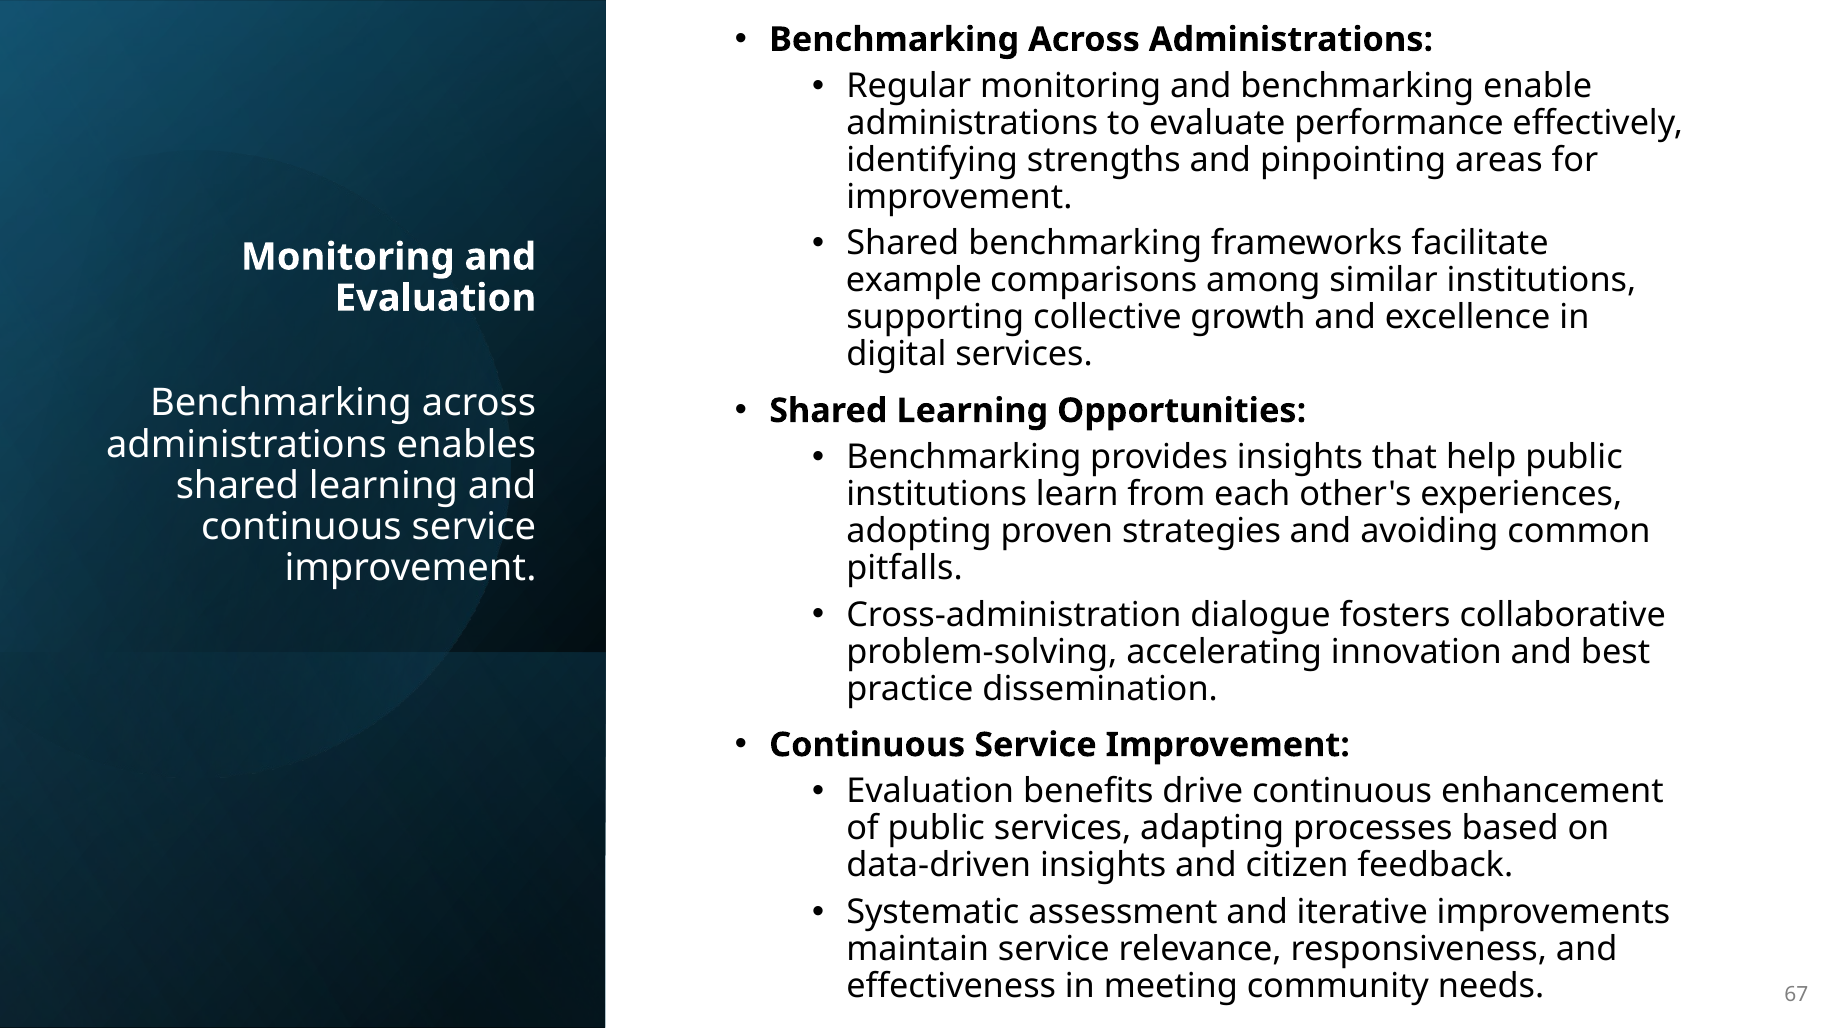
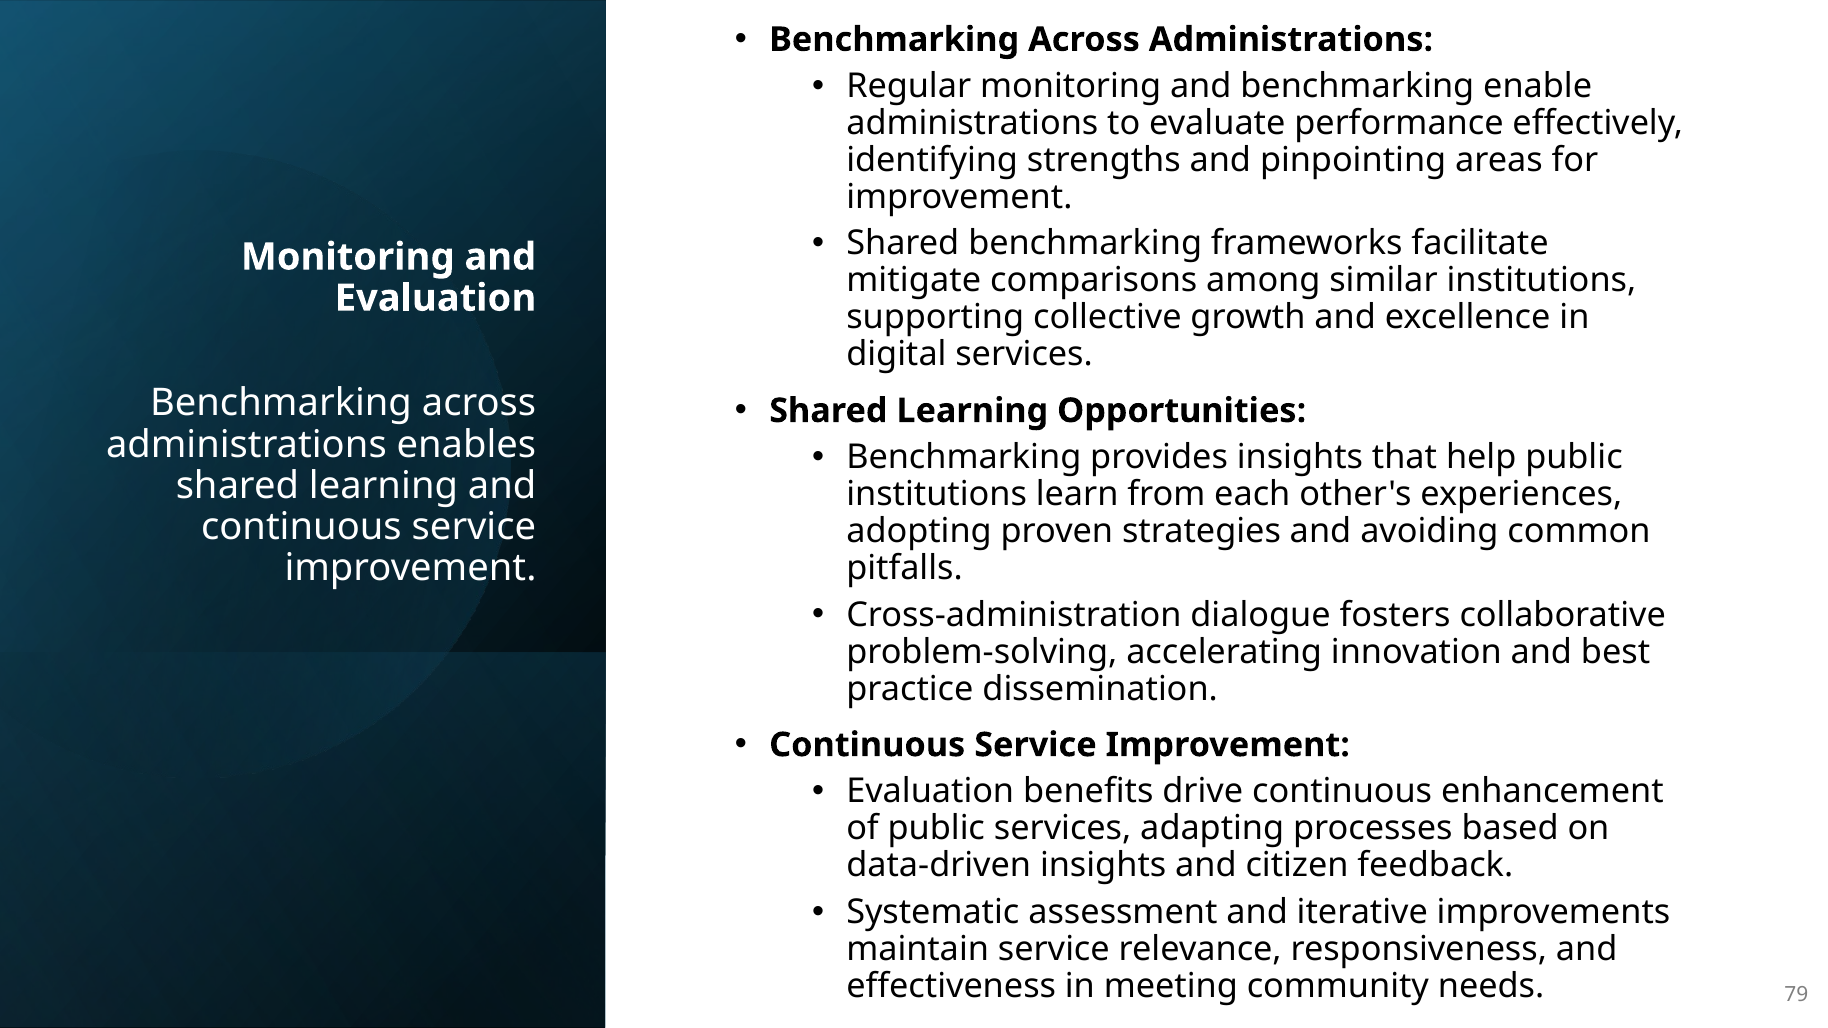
example: example -> mitigate (914, 281)
67: 67 -> 79 (1796, 995)
